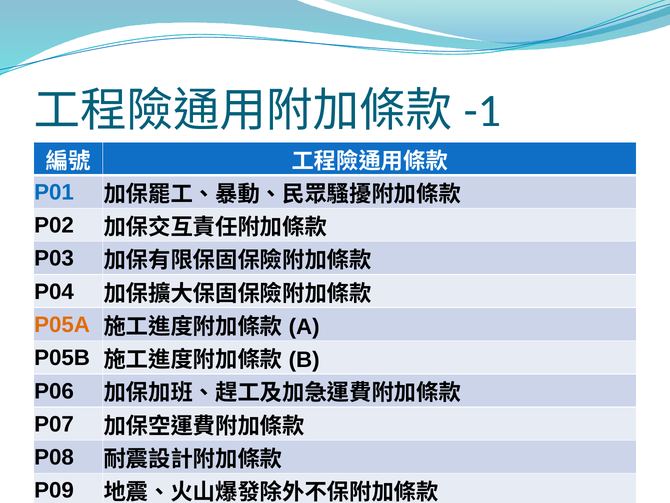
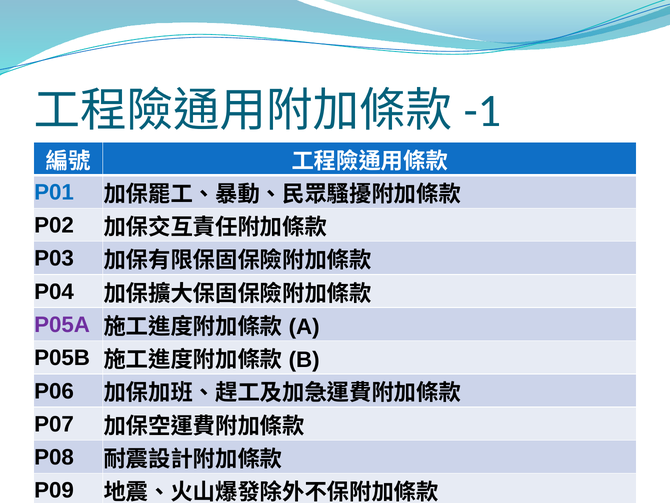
P05A colour: orange -> purple (62, 325)
